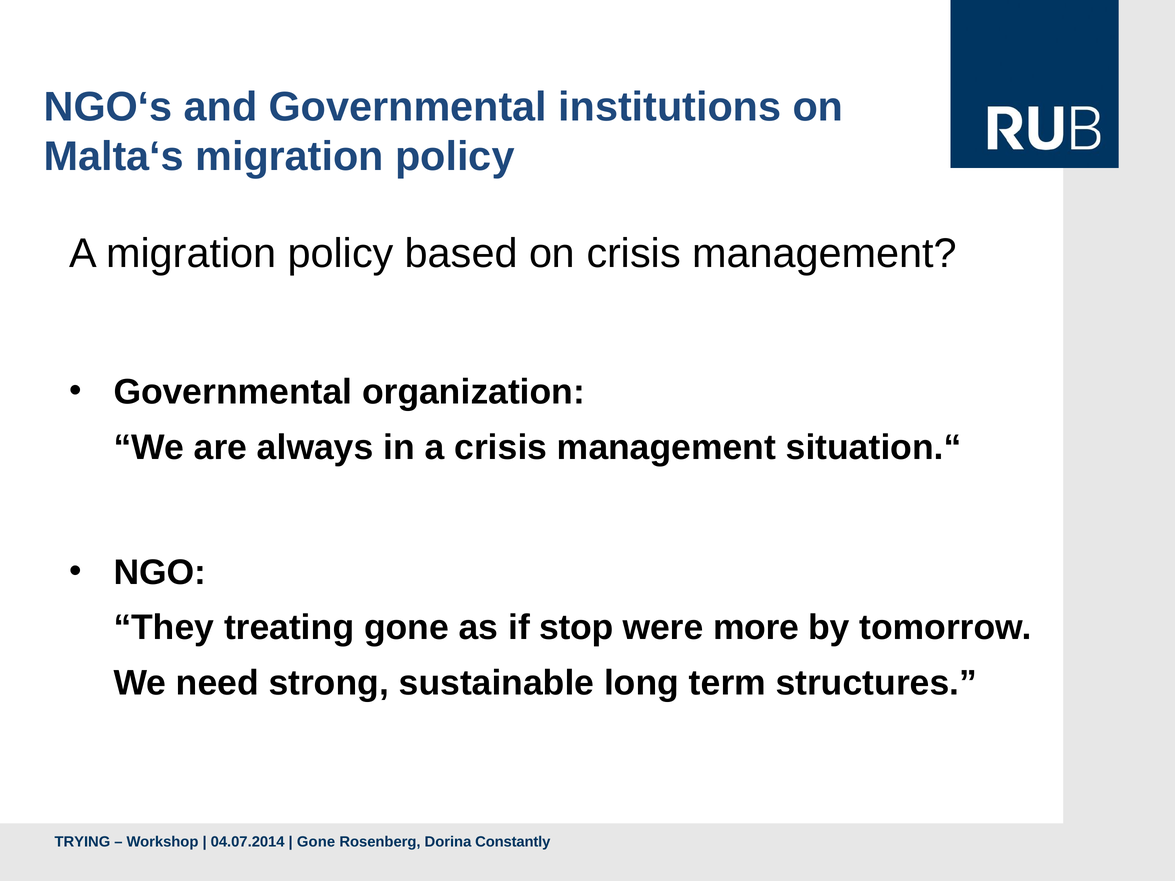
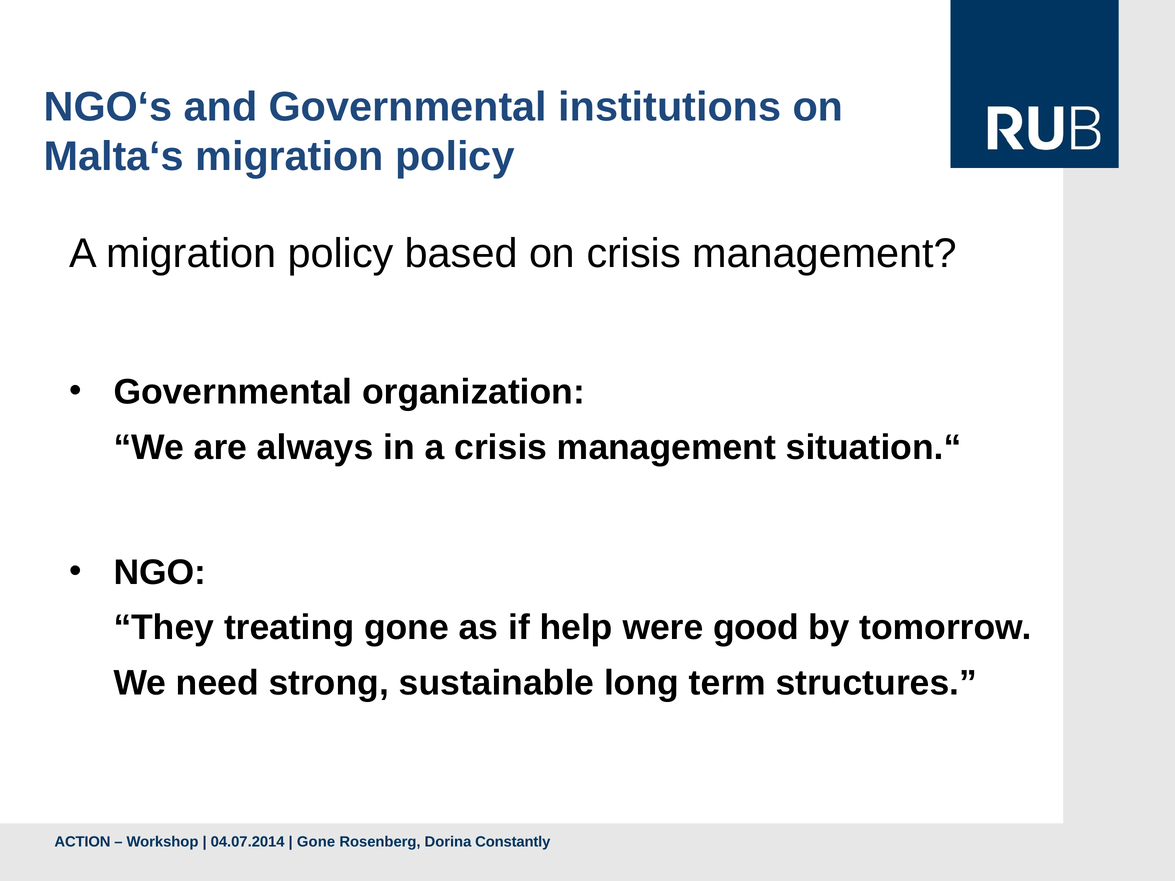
stop: stop -> help (576, 628)
more: more -> good (756, 628)
TRYING: TRYING -> ACTION (82, 842)
